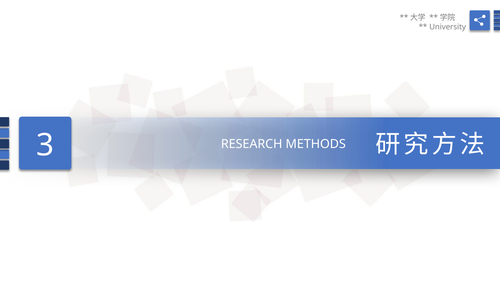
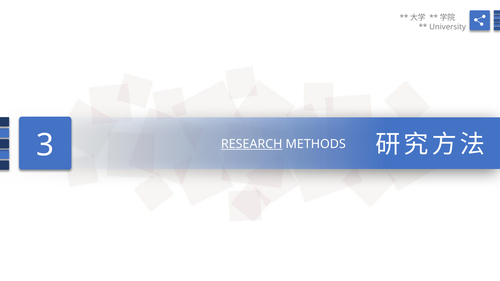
RESEARCH underline: none -> present (252, 144)
